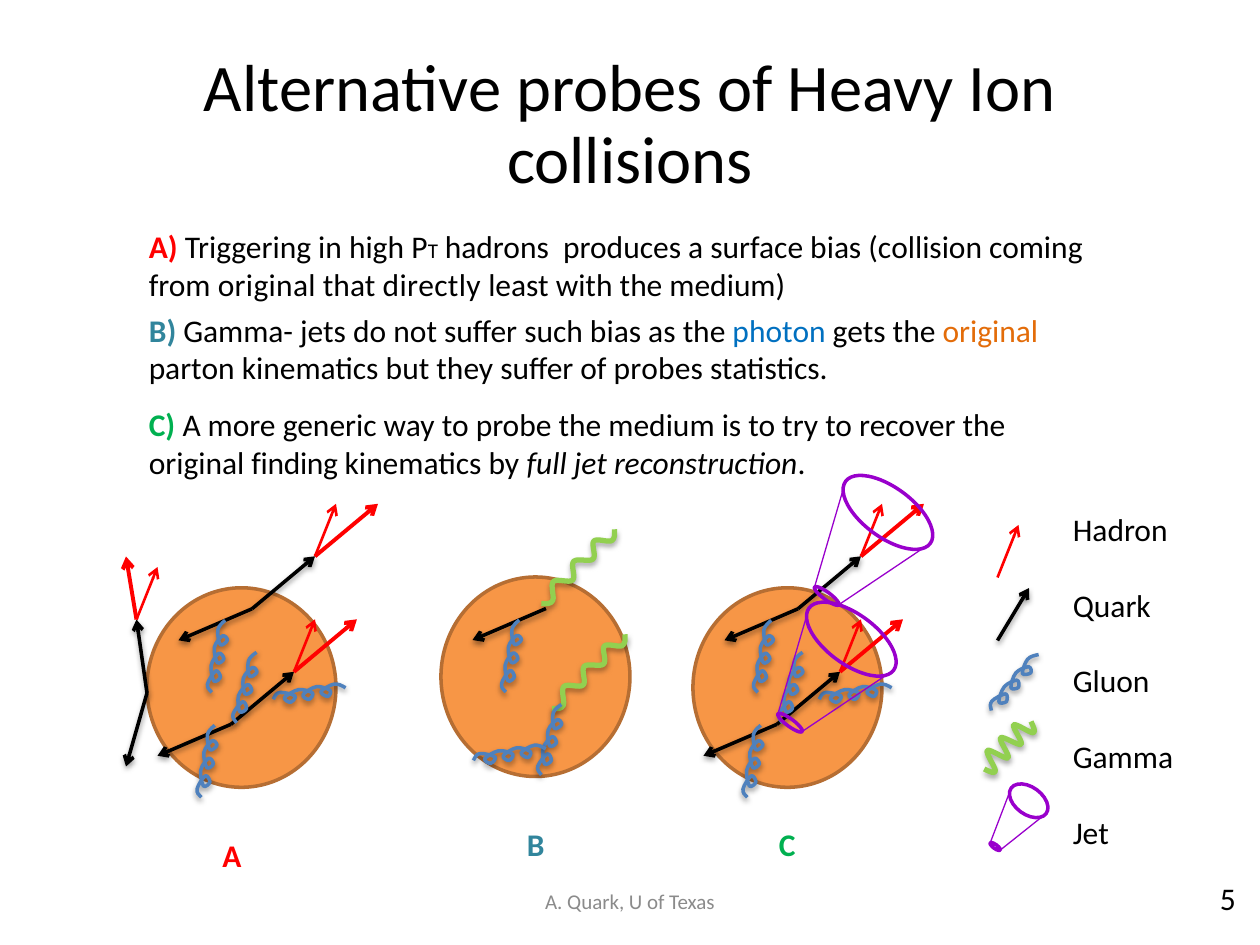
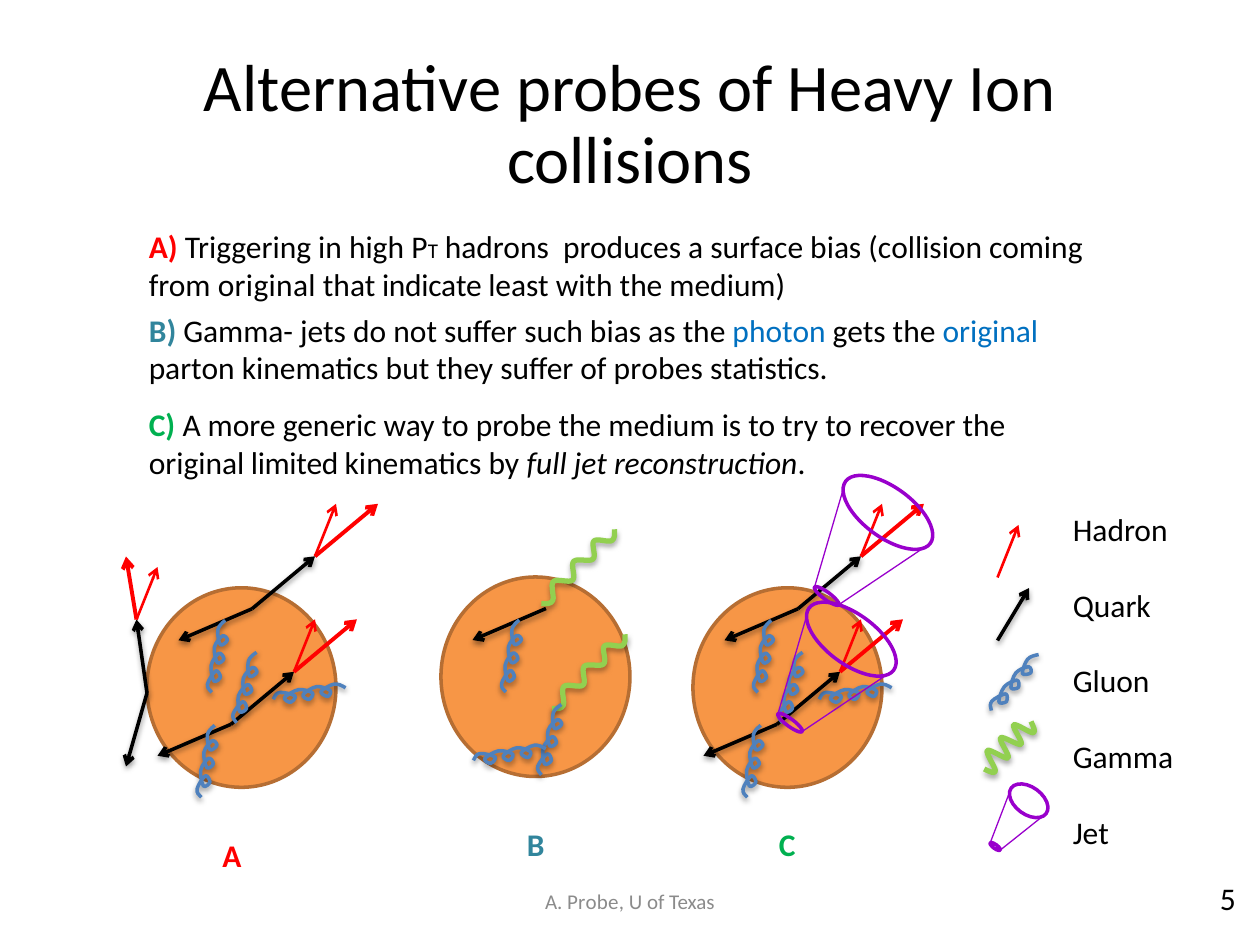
directly: directly -> indicate (432, 286)
original colour: orange -> blue (990, 332)
finding: finding -> limited (295, 464)
A Quark: Quark -> Probe (596, 902)
